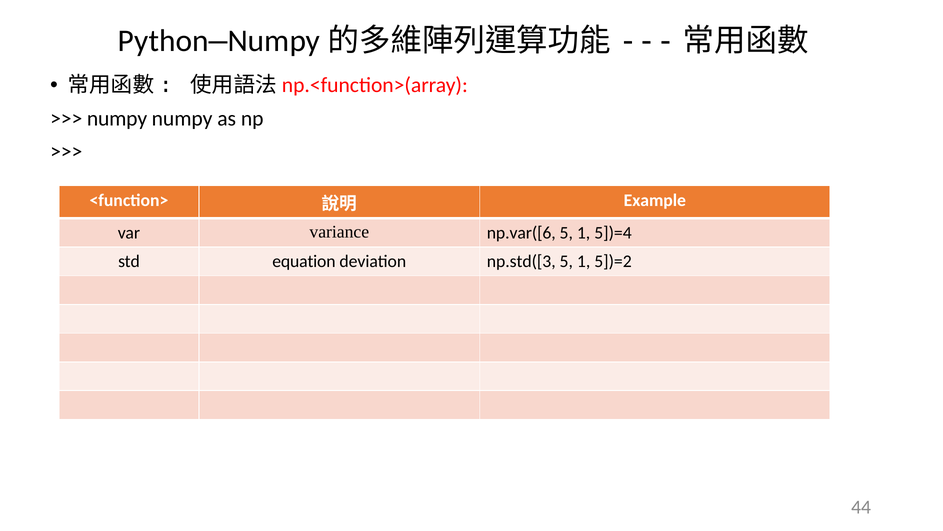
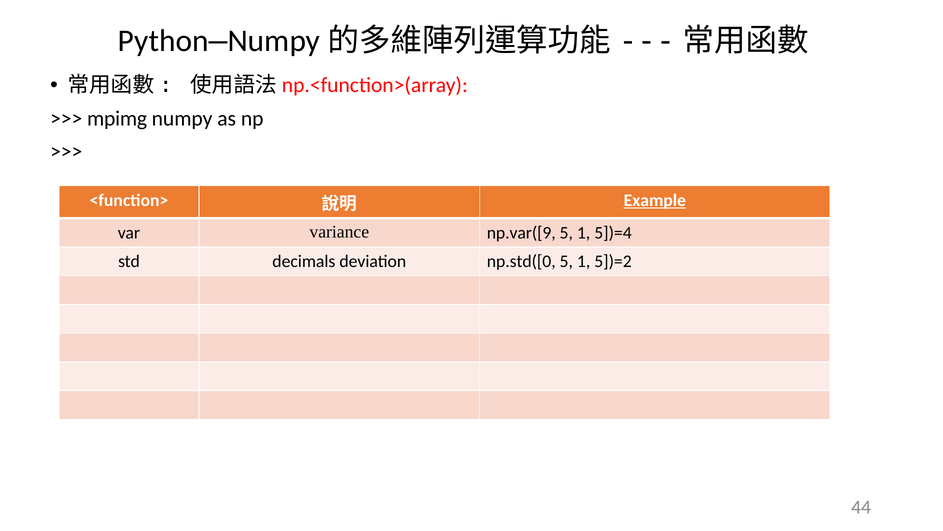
numpy: numpy -> mpimg (117, 118)
Example underline: none -> present (655, 200)
np.var([6: np.var([6 -> np.var([9 (521, 233)
equation: equation -> decimals (304, 261)
np.std([3: np.std([3 -> np.std([0 (521, 261)
